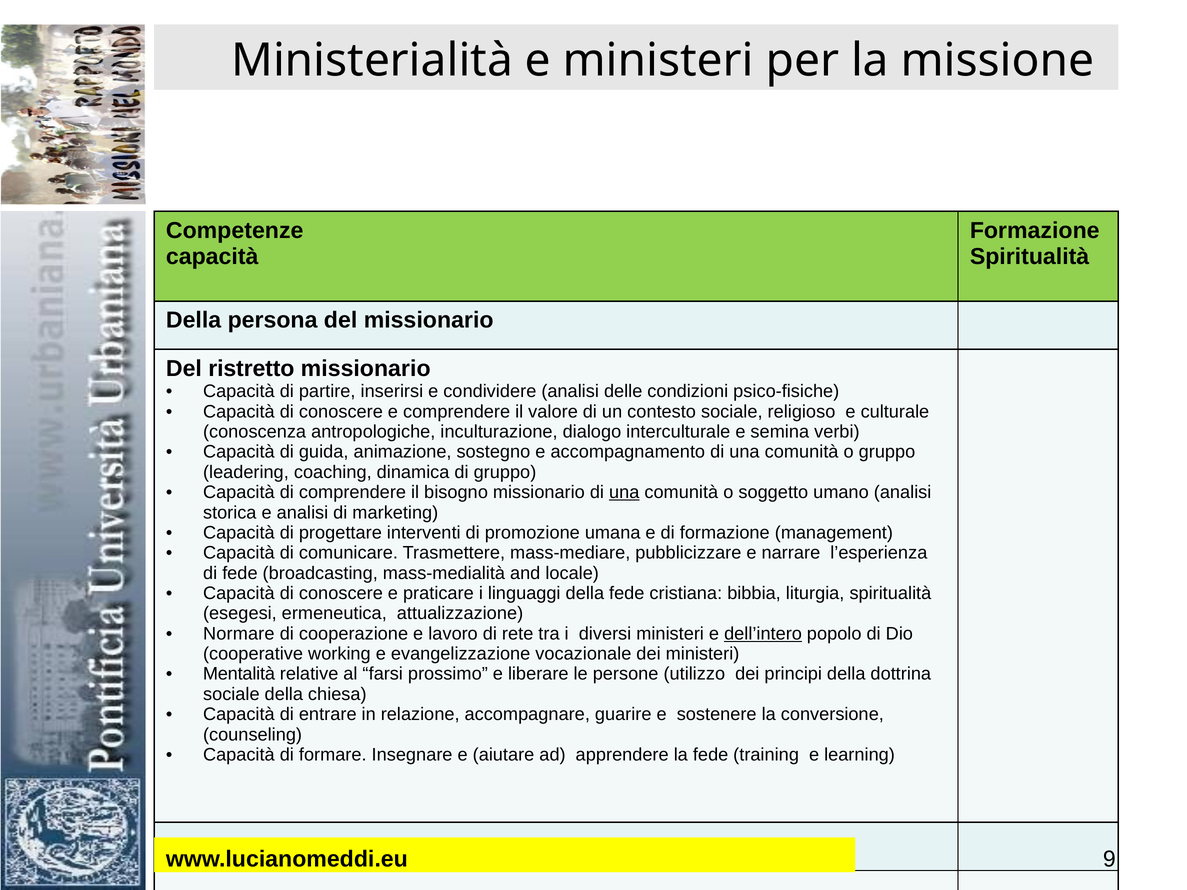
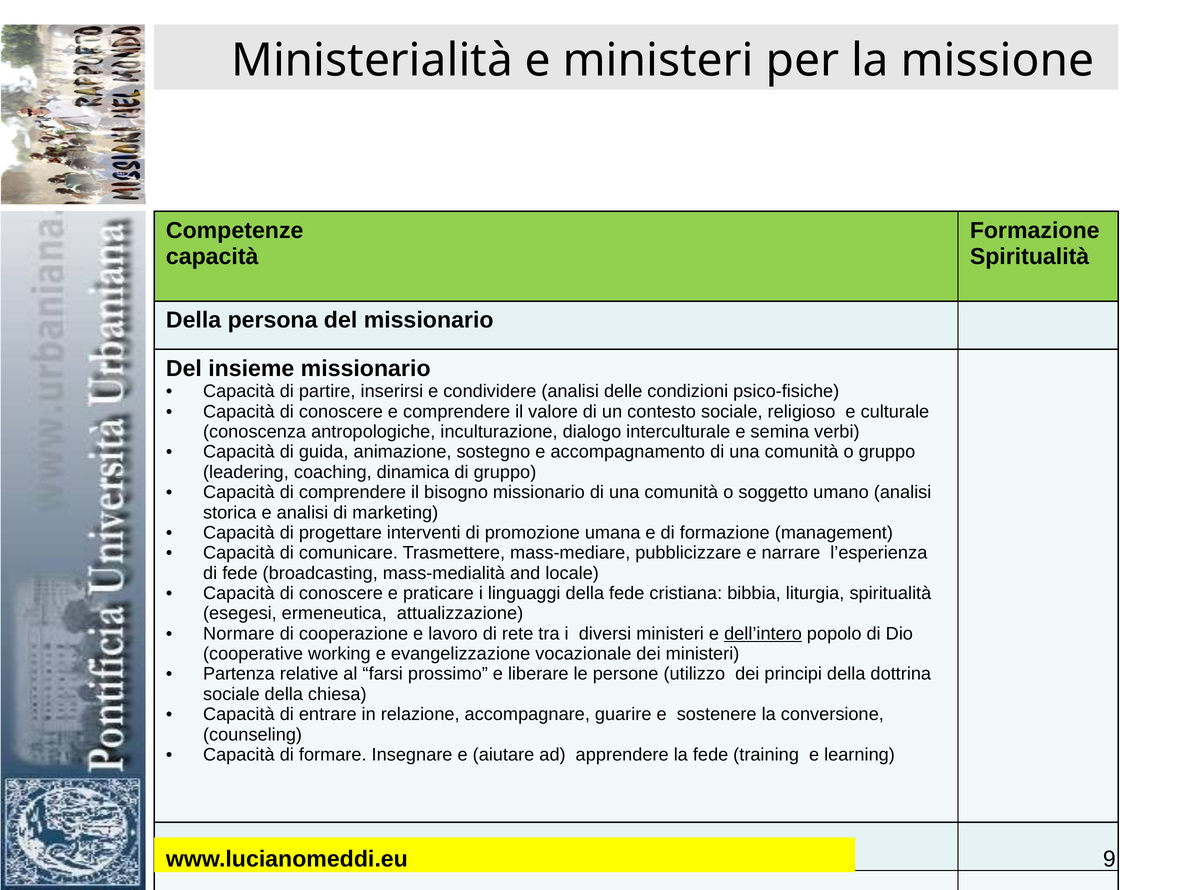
ristretto: ristretto -> insieme (251, 369)
una underline: present -> none (624, 493)
Mentalità: Mentalità -> Partenza (239, 674)
